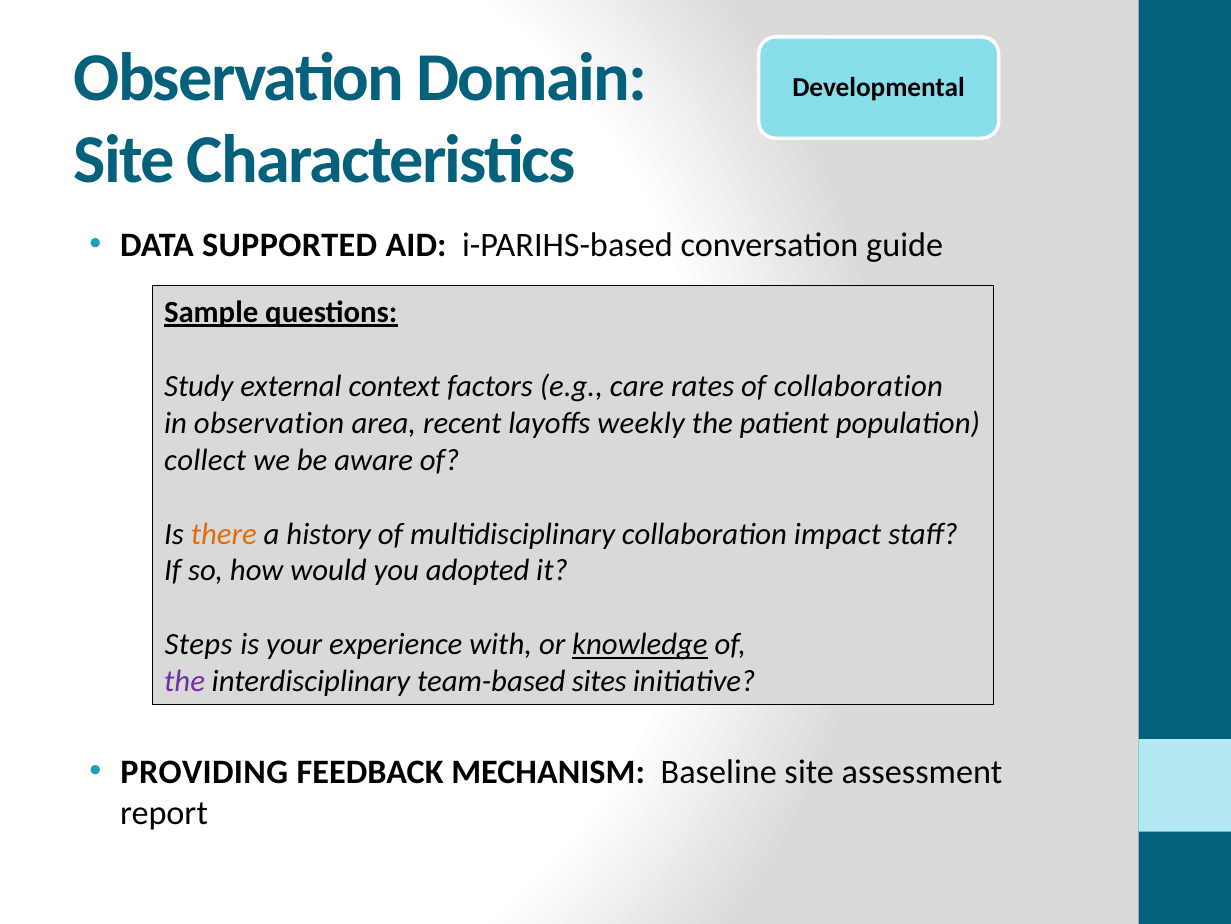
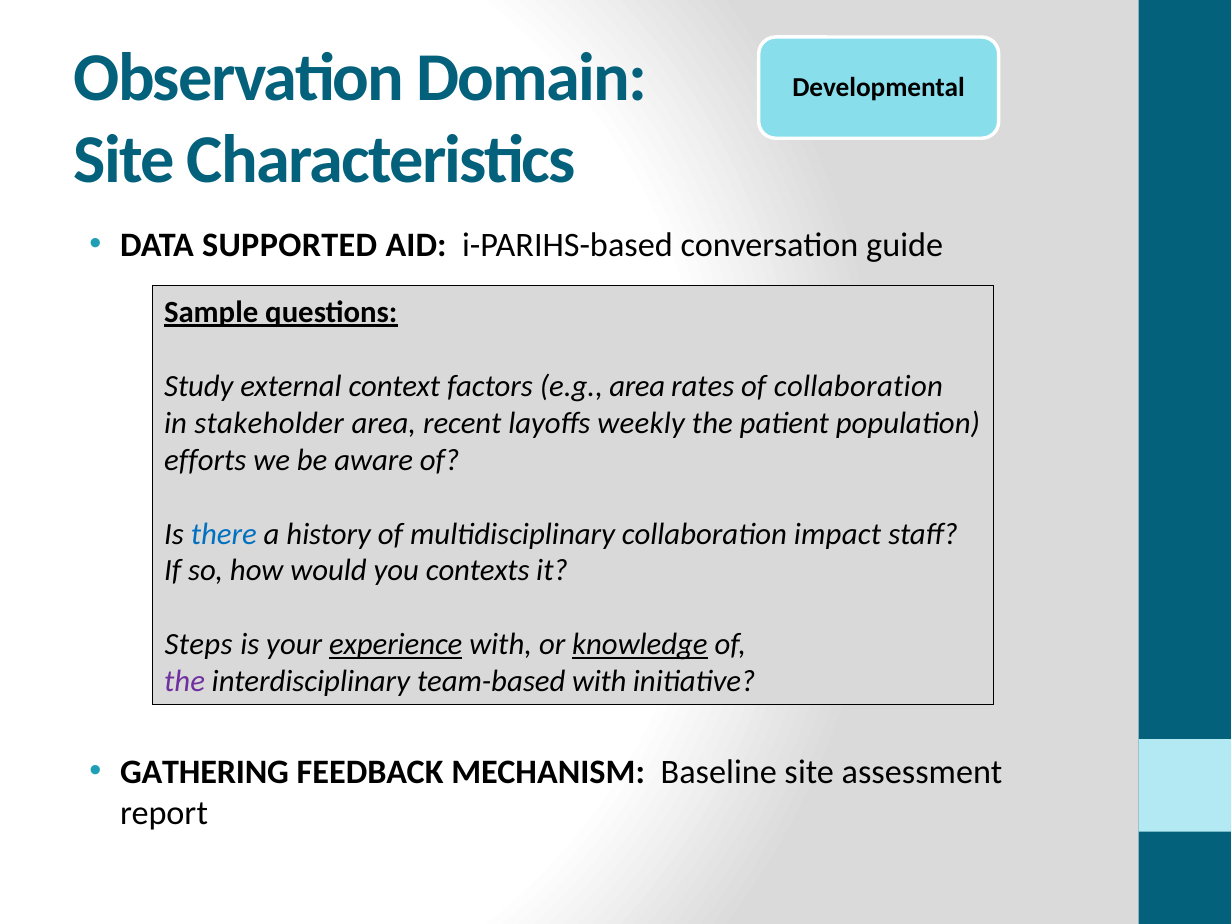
e.g care: care -> area (637, 386)
in observation: observation -> stakeholder (269, 423)
collect: collect -> efforts (205, 460)
there colour: orange -> blue (224, 533)
adopted: adopted -> contexts (478, 570)
experience underline: none -> present (396, 644)
team-based sites: sites -> with (599, 681)
PROVIDING: PROVIDING -> GATHERING (205, 772)
